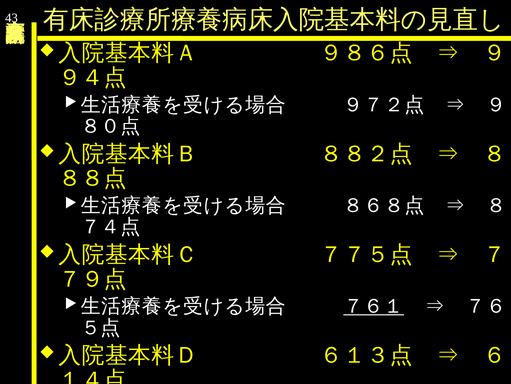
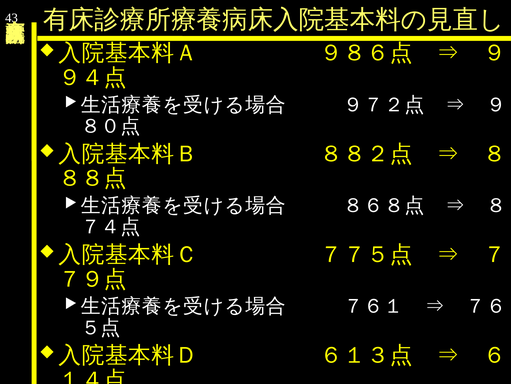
７６１ underline: present -> none (373, 306)
